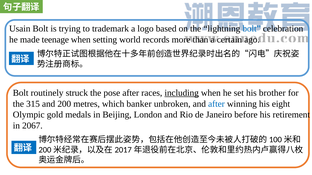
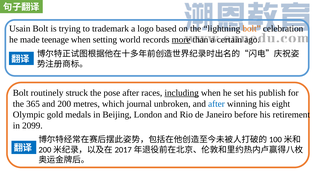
bolt colour: blue -> orange (252, 29)
more underline: none -> present (181, 40)
brother: brother -> publish (272, 93)
315: 315 -> 365 (33, 104)
banker: banker -> journal (139, 104)
2067: 2067 -> 2099 (32, 126)
